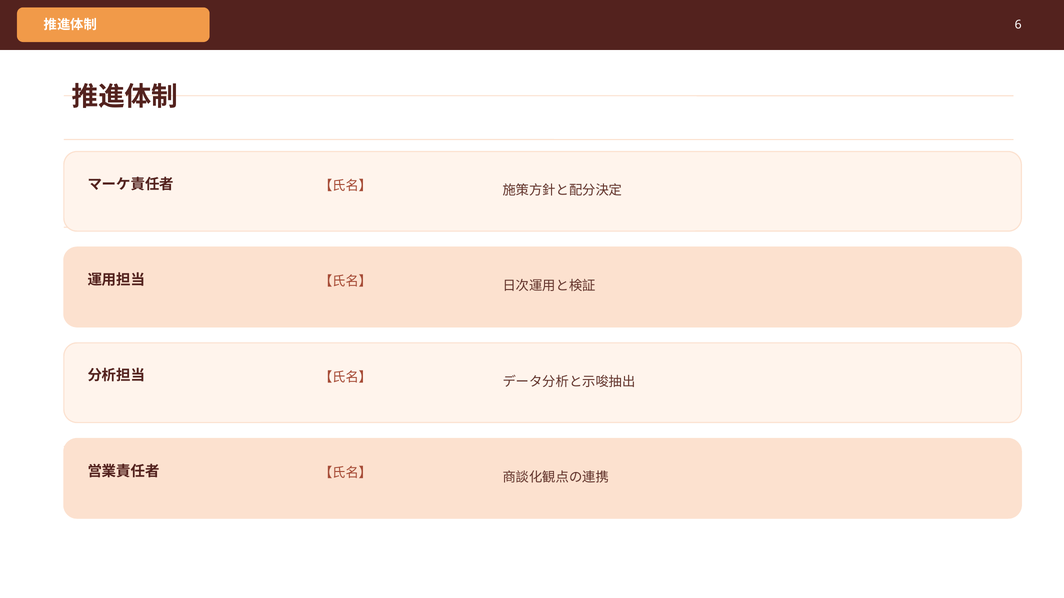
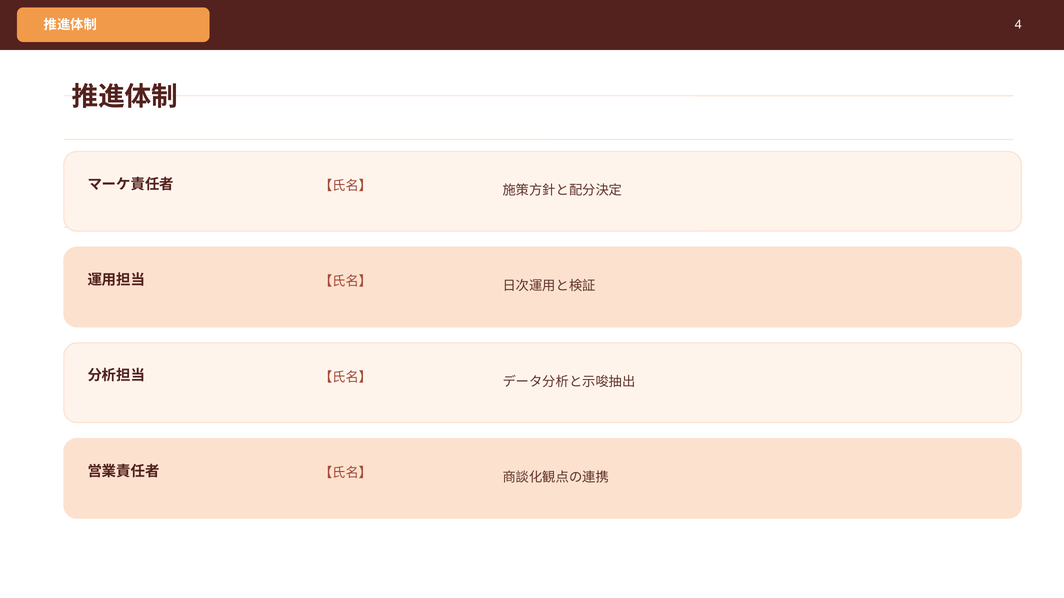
6: 6 -> 4 (1018, 25)
